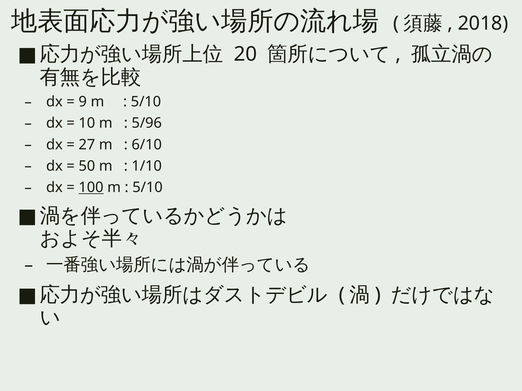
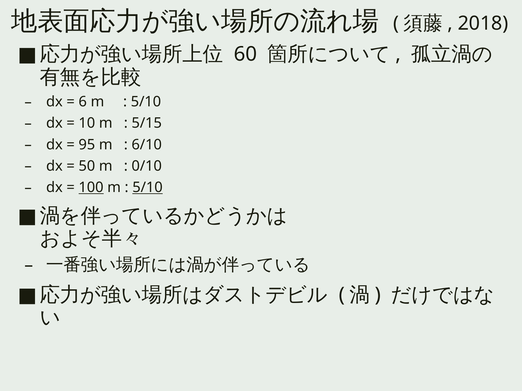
20: 20 -> 60 (245, 54)
9: 9 -> 6 (83, 102)
5/96: 5/96 -> 5/15 (147, 123)
27: 27 -> 95 (87, 145)
1/10: 1/10 -> 0/10 (147, 166)
5/10 underline: none -> present (147, 188)
